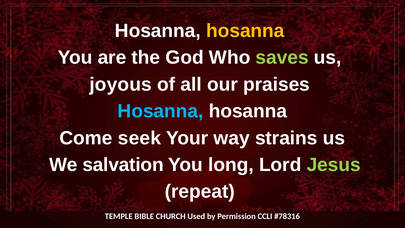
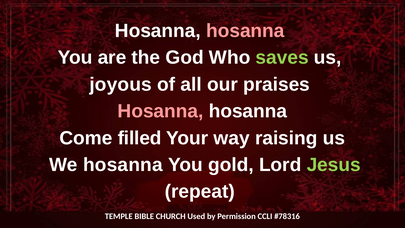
hosanna colour: yellow -> pink (245, 31)
Hosanna colour: light blue -> pink (161, 111)
seek: seek -> filled (140, 138)
strains: strains -> raising (286, 138)
We salvation: salvation -> hosanna (123, 165)
long: long -> gold (231, 165)
